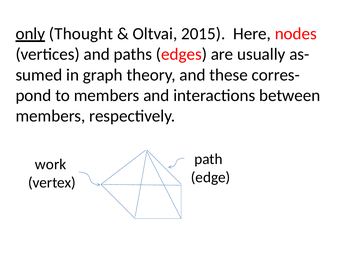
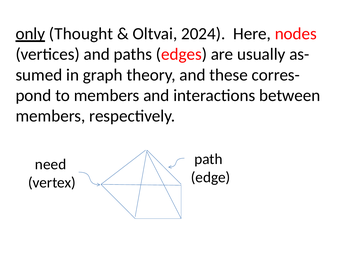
2015: 2015 -> 2024 (203, 34)
work: work -> need (51, 164)
